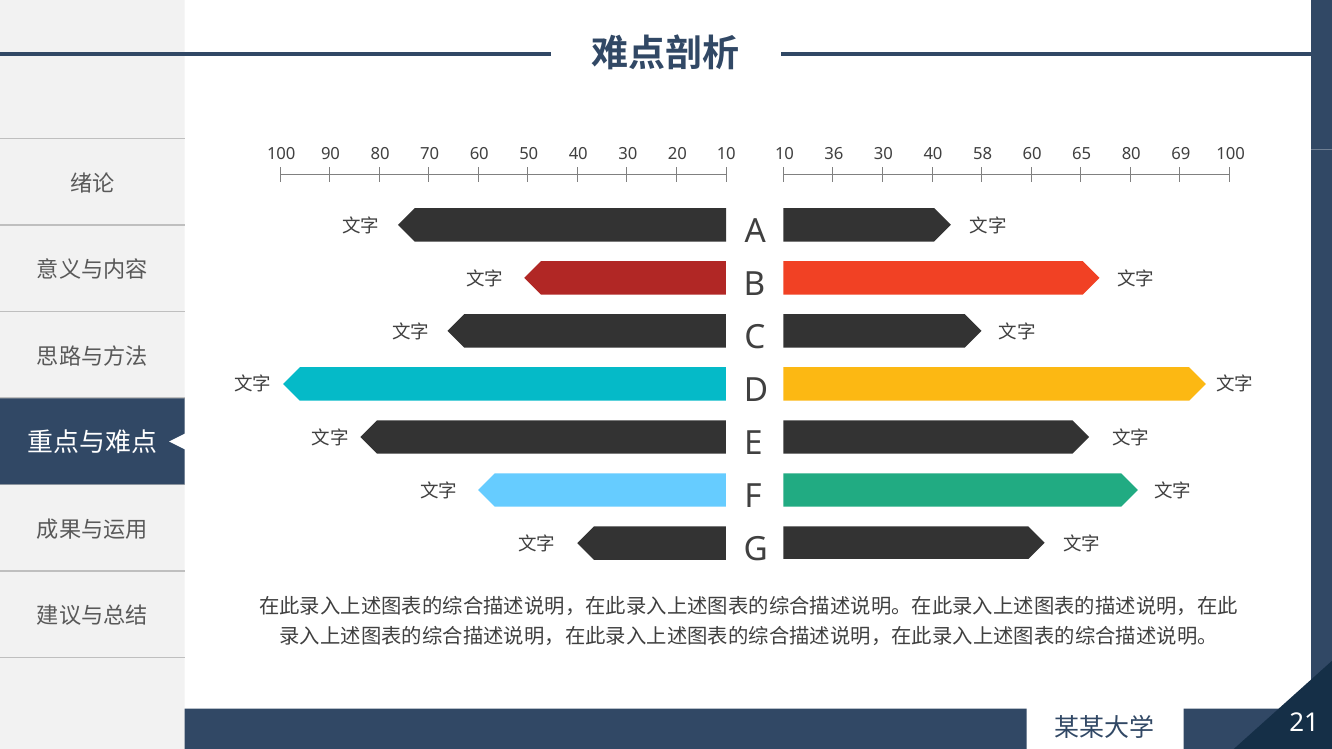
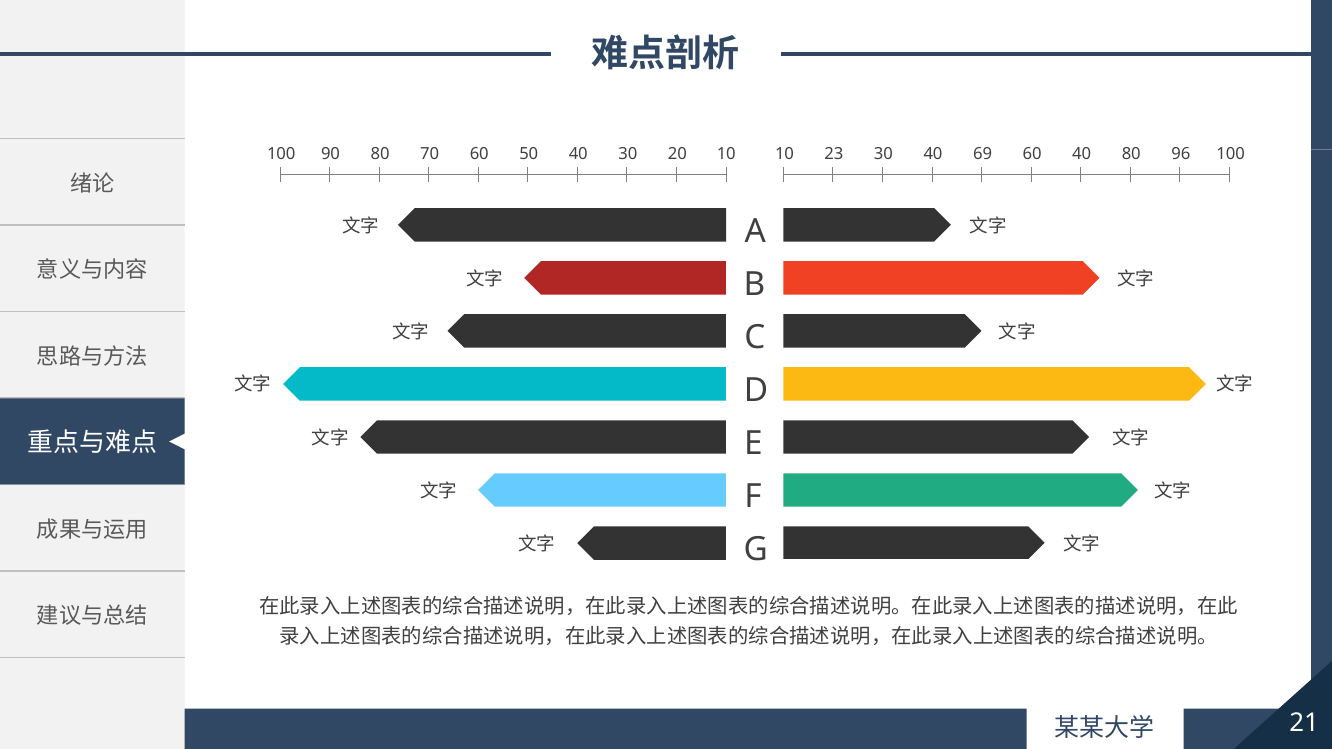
36: 36 -> 23 (834, 154)
58: 58 -> 69 (983, 154)
60 65: 65 -> 40 (1082, 154)
69: 69 -> 96 (1181, 154)
